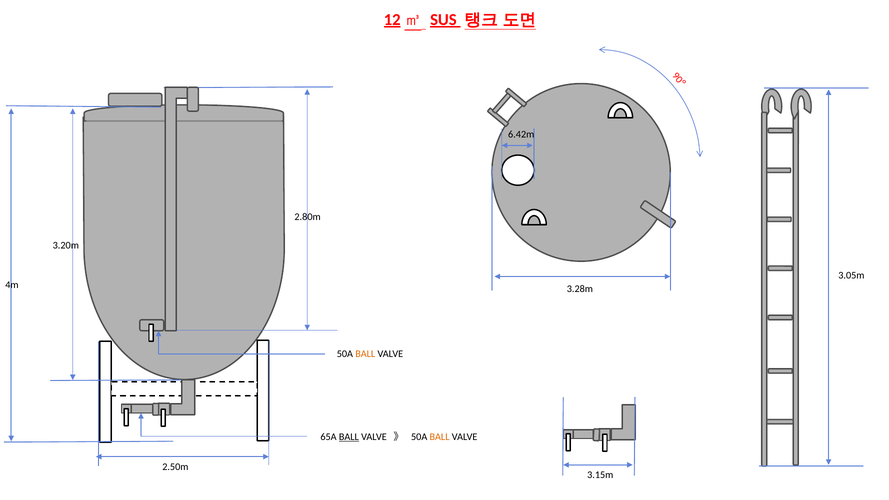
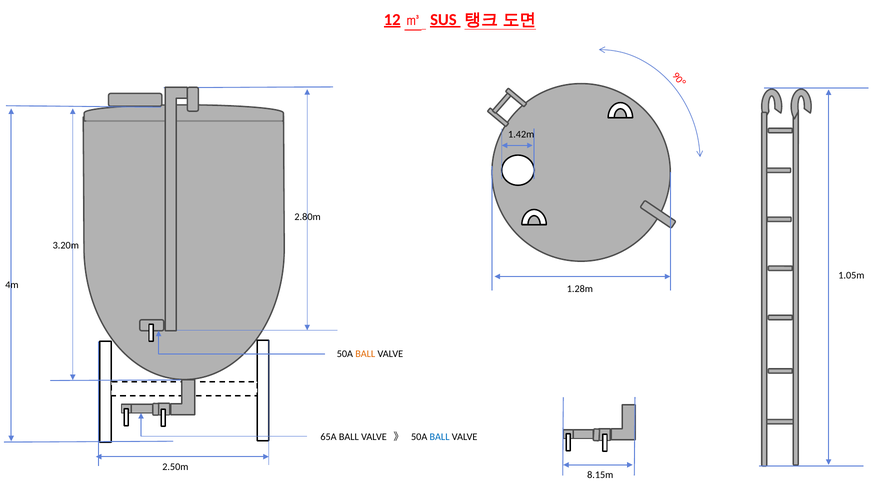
6.42m: 6.42m -> 1.42m (521, 134)
3.05m: 3.05m -> 1.05m (851, 275)
3.28m: 3.28m -> 1.28m (580, 289)
BALL underline: present -> none (349, 437)
BALL colour: orange -> blue (440, 437)
3.15m: 3.15m -> 8.15m (600, 475)
